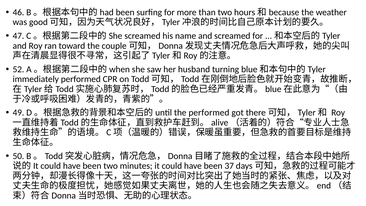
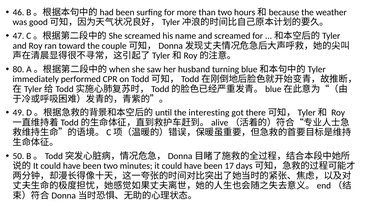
52: 52 -> 80 (18, 69)
the performed: performed -> interesting (209, 113)
37: 37 -> 17 (229, 166)
